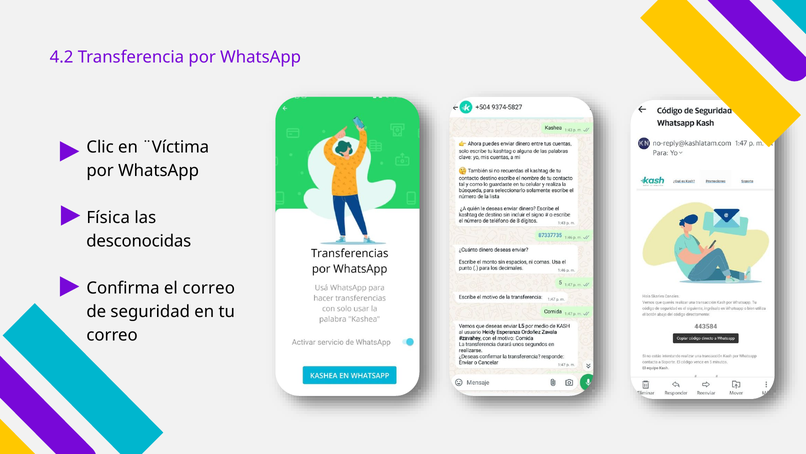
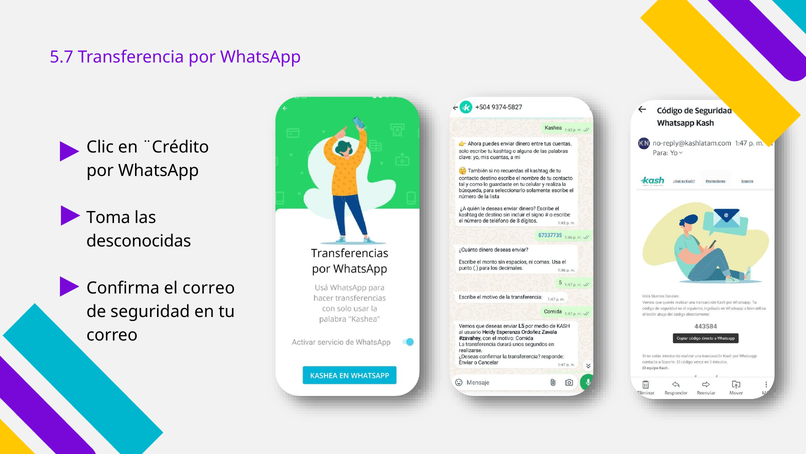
4.2: 4.2 -> 5.7 (62, 57)
¨Víctima: ¨Víctima -> ¨Crédito (176, 147)
Física: Física -> Toma (108, 217)
